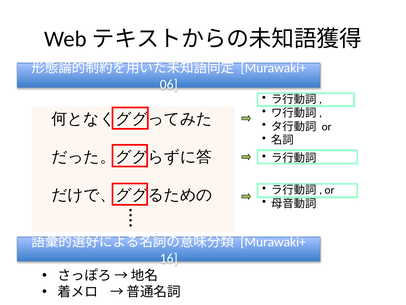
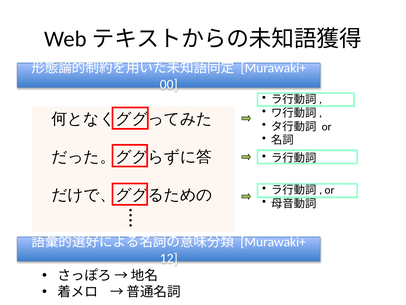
06: 06 -> 00 (169, 84)
16: 16 -> 12 (169, 258)
